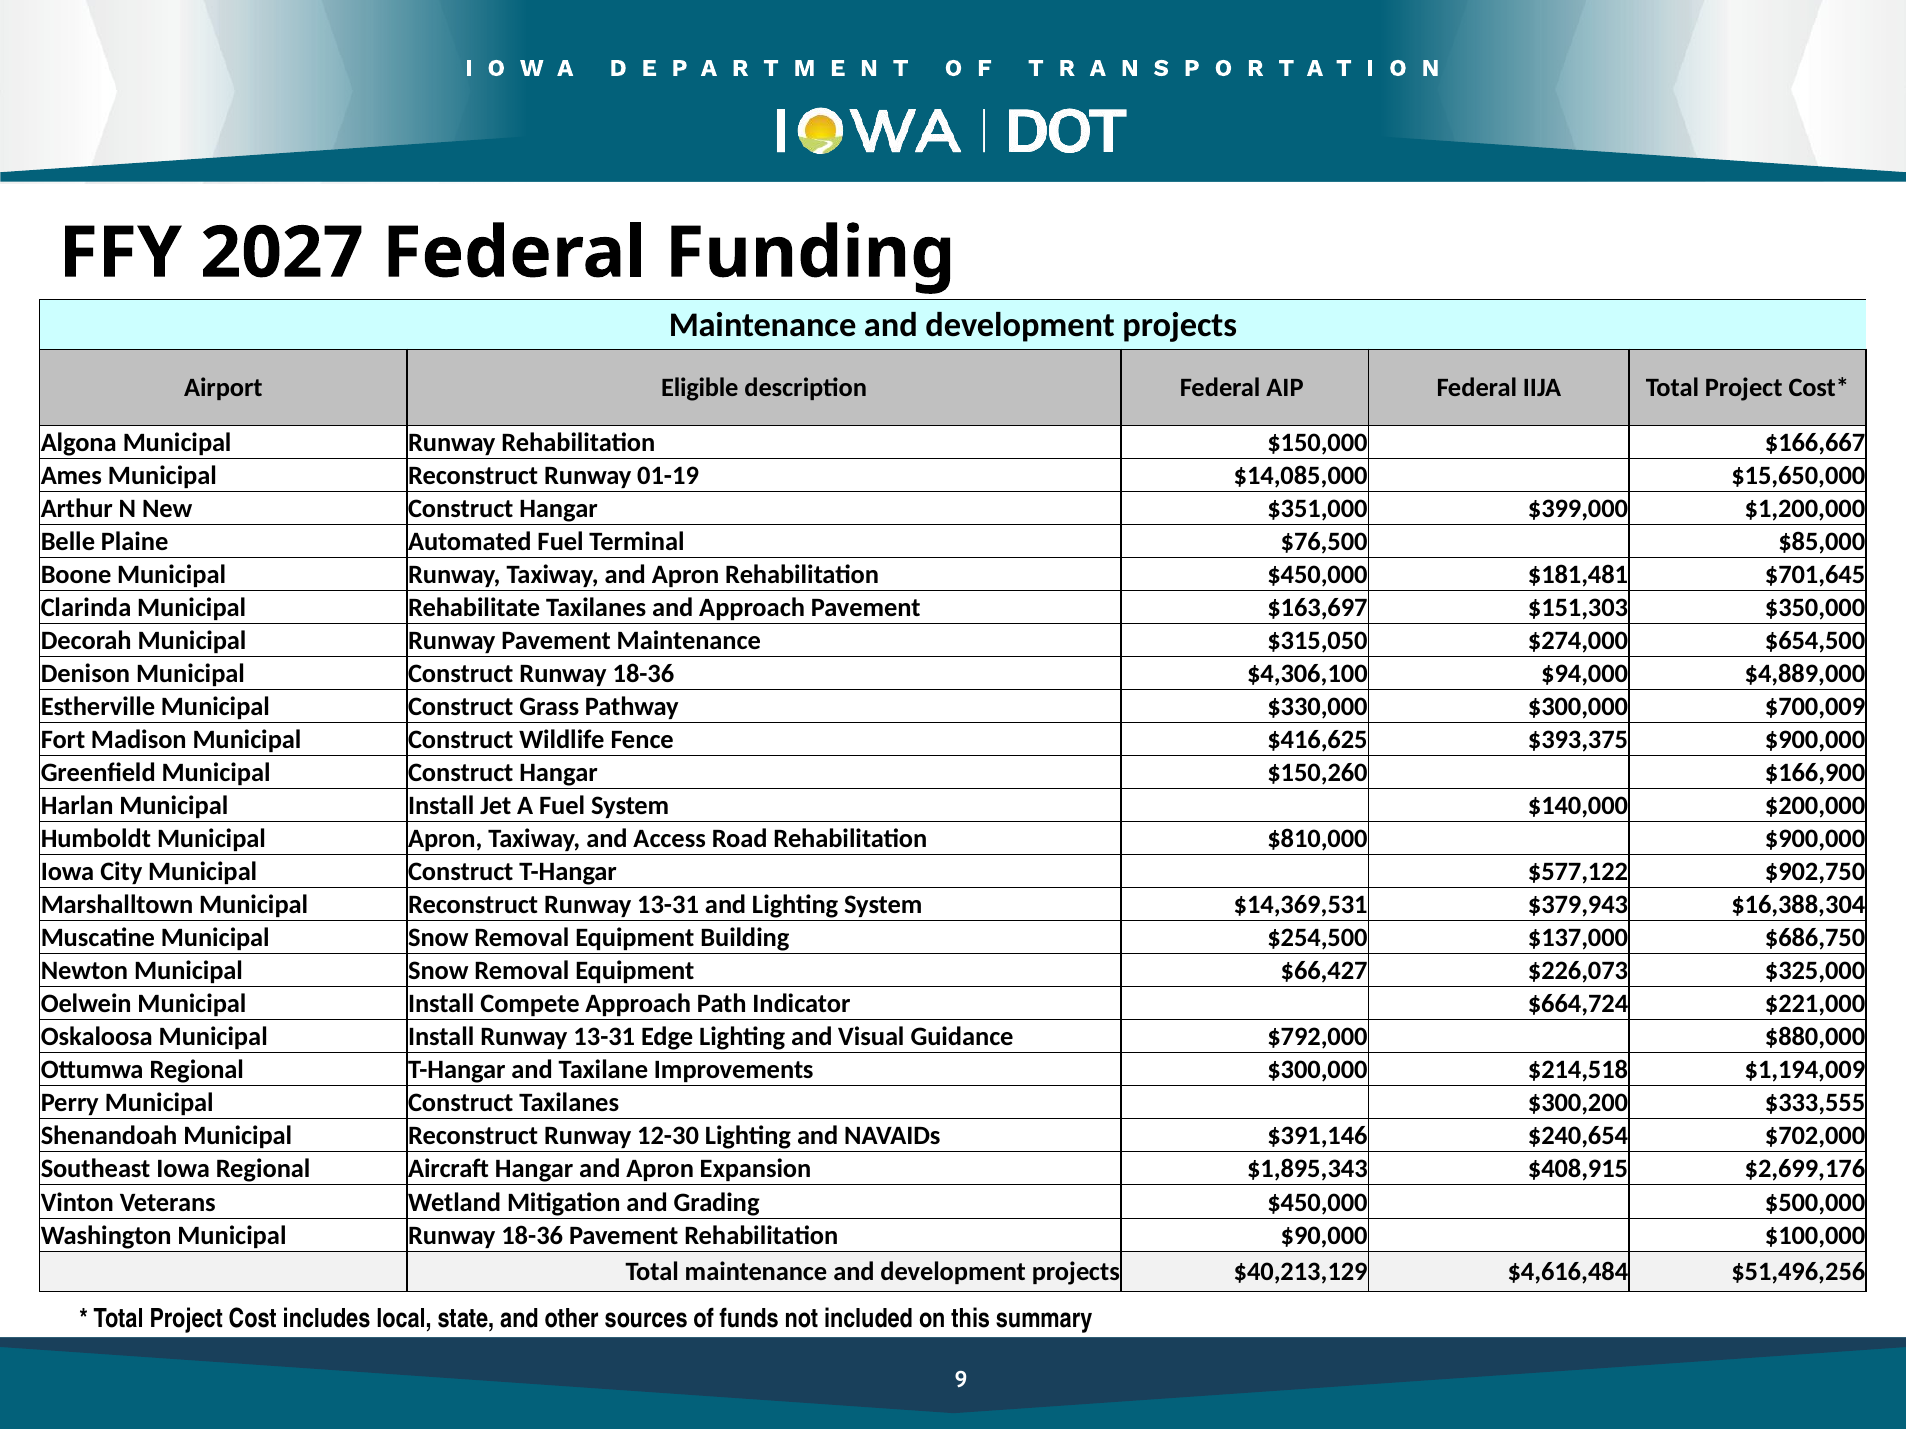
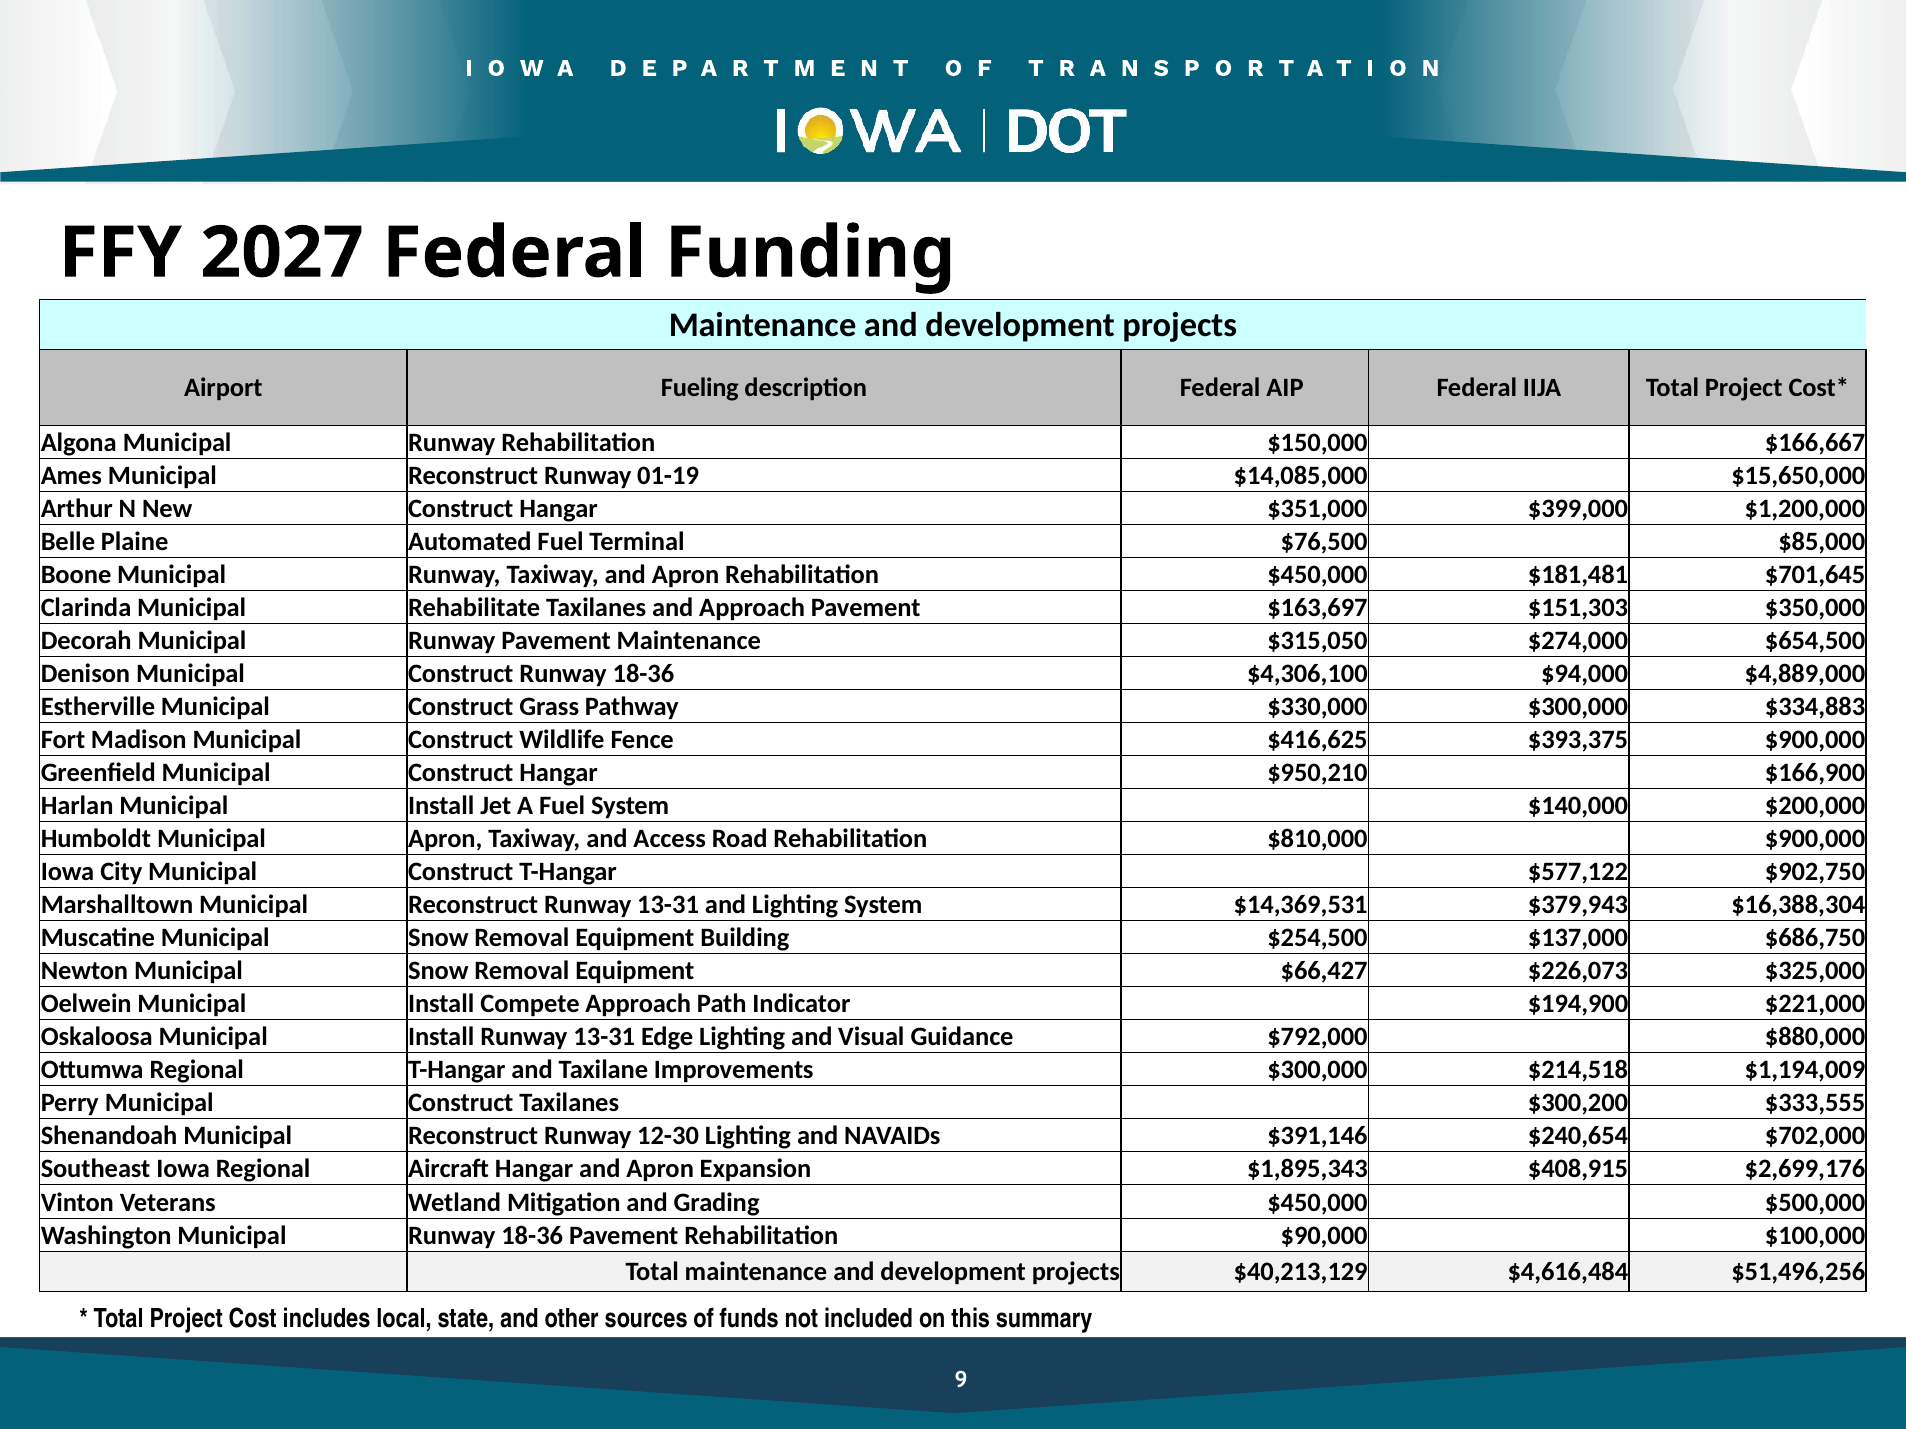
Eligible: Eligible -> Fueling (700, 388)
$700,009: $700,009 -> $334,883 (1815, 707)
$150,260: $150,260 -> $950,210 (1317, 773)
$664,724: $664,724 -> $194,900 (1578, 1005)
